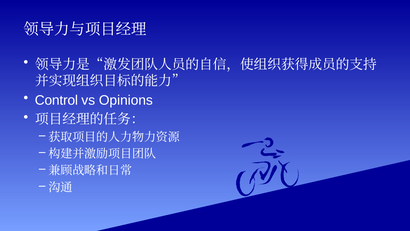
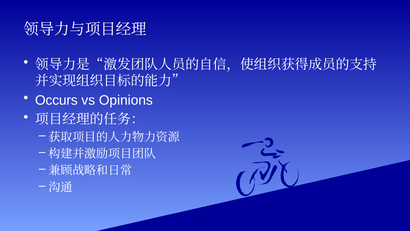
Control: Control -> Occurs (56, 100)
